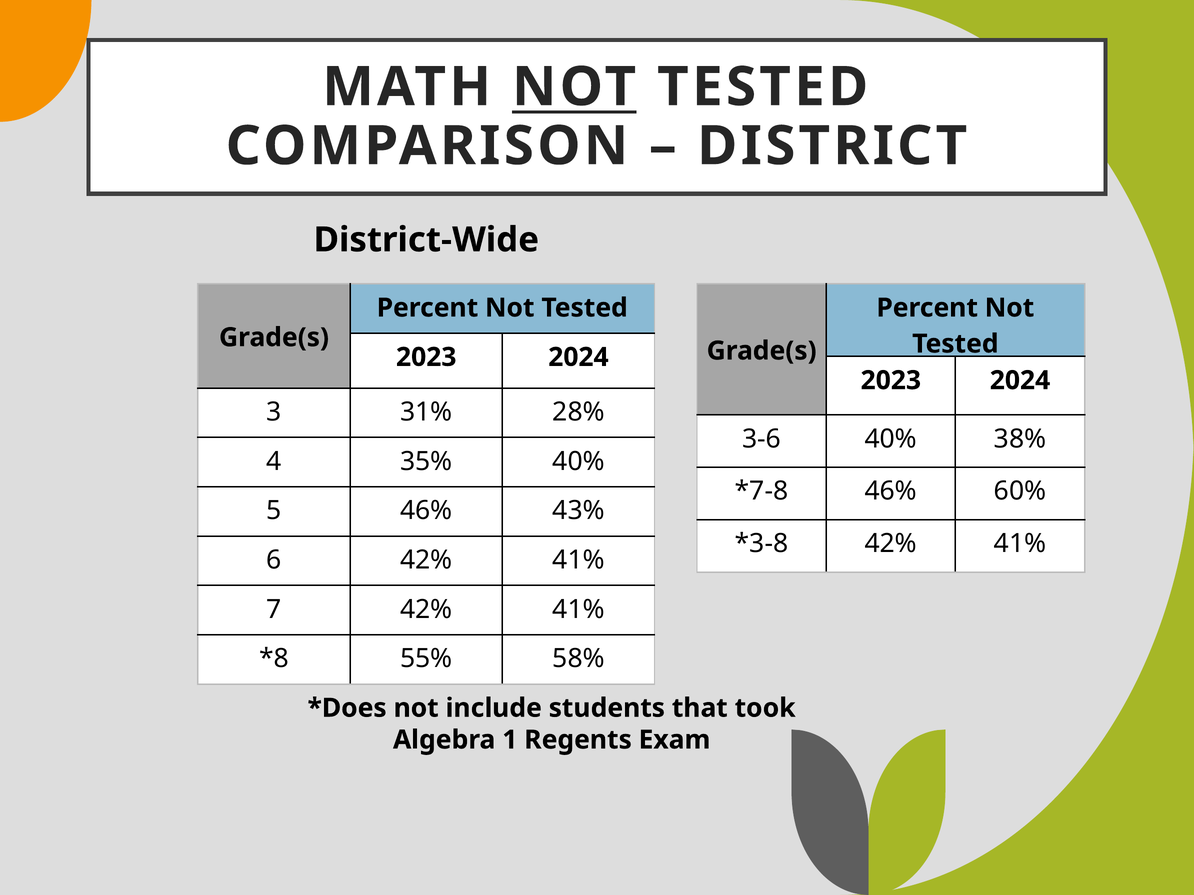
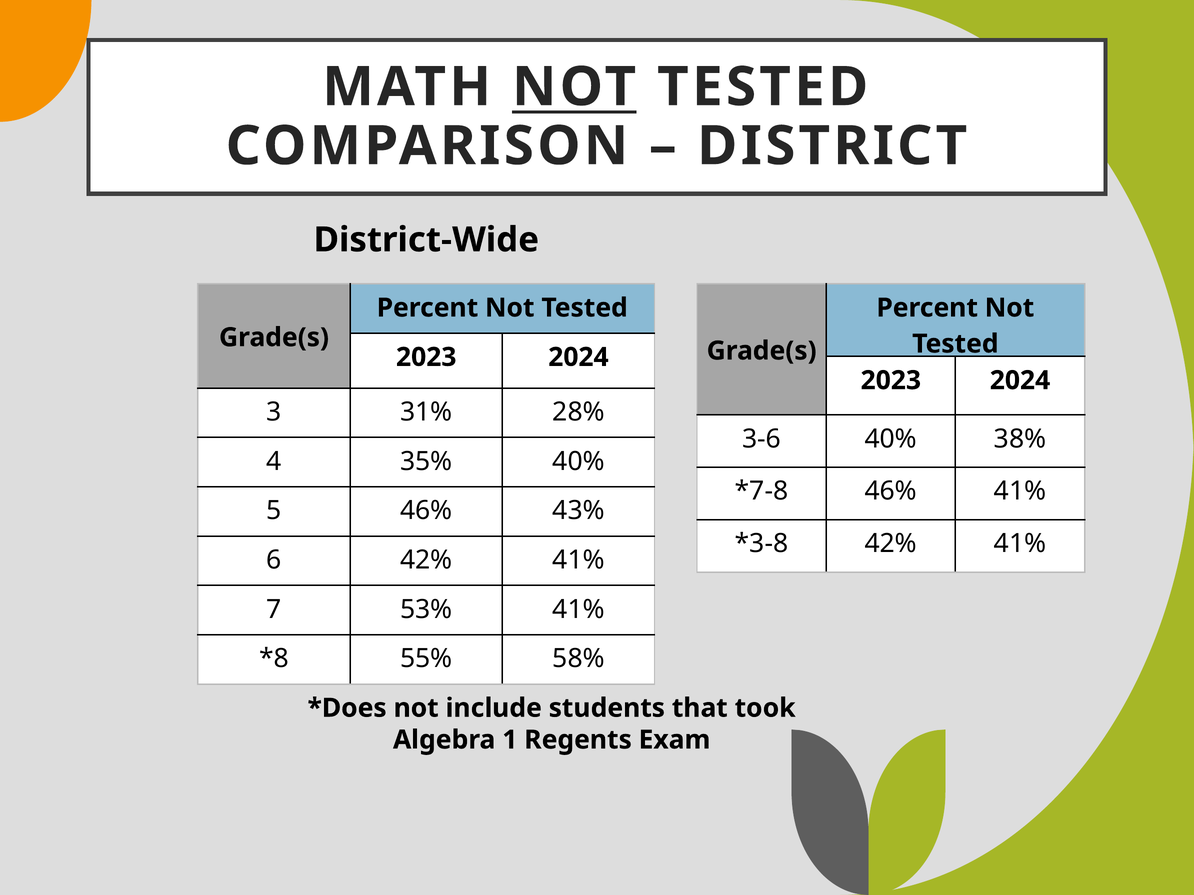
46% 60%: 60% -> 41% (1020, 492)
7 42%: 42% -> 53% (426, 610)
